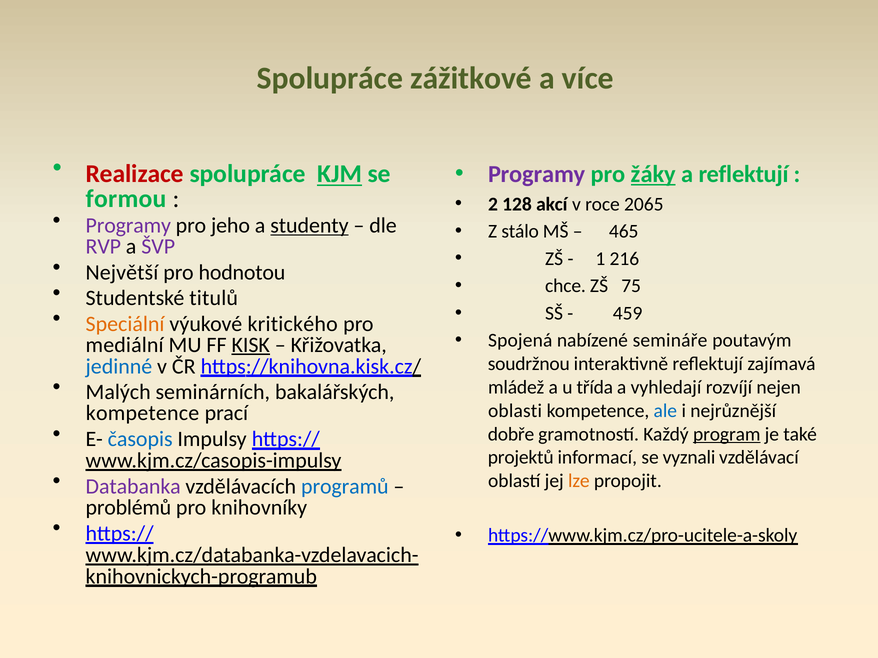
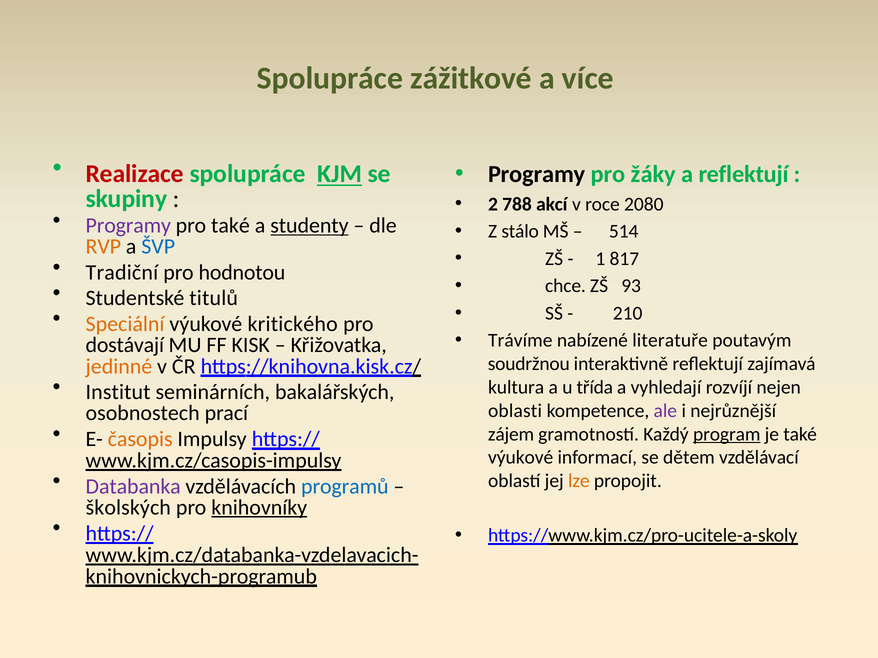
Programy colour: purple -> black (537, 174)
žáky underline: present -> none (653, 174)
formou: formou -> skupiny (126, 199)
128: 128 -> 788 (517, 204)
2065: 2065 -> 2080 (644, 204)
pro jeho: jeho -> také (230, 226)
465: 465 -> 514 (624, 232)
RVP colour: purple -> orange (103, 247)
ŠVP colour: purple -> blue (158, 247)
216: 216 -> 817 (624, 259)
Největší: Největší -> Tradiční (122, 273)
75: 75 -> 93 (631, 286)
459: 459 -> 210 (628, 314)
Spojená: Spojená -> Trávíme (520, 341)
semináře: semináře -> literatuře (670, 341)
mediální: mediální -> dostávají (125, 345)
KISK underline: present -> none (251, 345)
jedinné colour: blue -> orange (119, 367)
Malých: Malých -> Institut (118, 392)
mládež: mládež -> kultura (516, 388)
ale colour: blue -> purple (665, 411)
kompetence: kompetence -> osobnostech (143, 413)
časopis colour: blue -> orange (140, 439)
dobře: dobře -> zájem (511, 434)
projektů: projektů -> výukové (521, 458)
vyznali: vyznali -> dětem (689, 458)
problémů: problémů -> školských (128, 508)
knihovníky underline: none -> present (259, 508)
